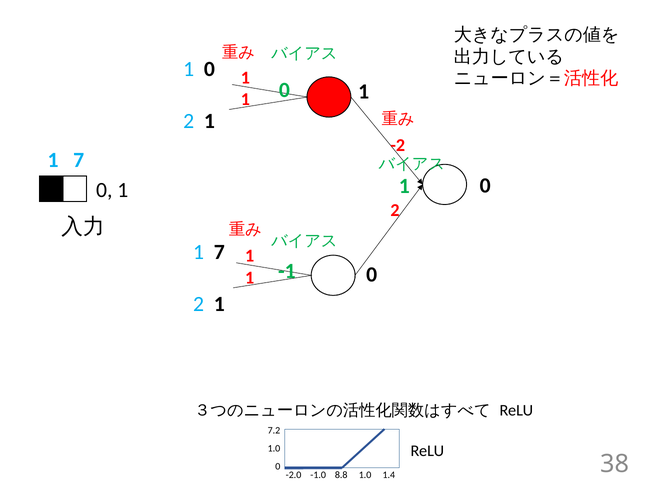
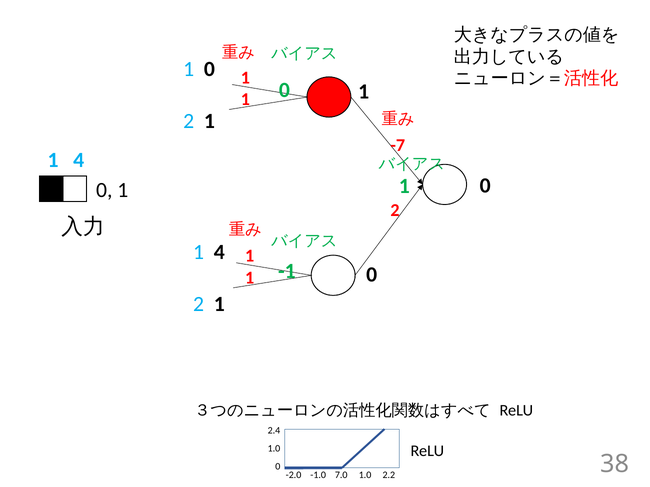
-2: -2 -> -7 (398, 146)
7: 7 -> 4 (79, 160)
7: 7 -> 4 (219, 252)
7.2: 7.2 -> 2.4 (274, 431)
8.8: 8.8 -> 7.0 (341, 475)
1.4: 1.4 -> 2.2 (389, 475)
